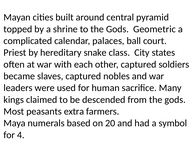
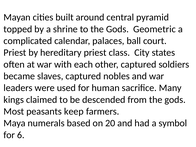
hereditary snake: snake -> priest (95, 53)
extra: extra -> keep (74, 111)
4: 4 -> 6 (21, 135)
